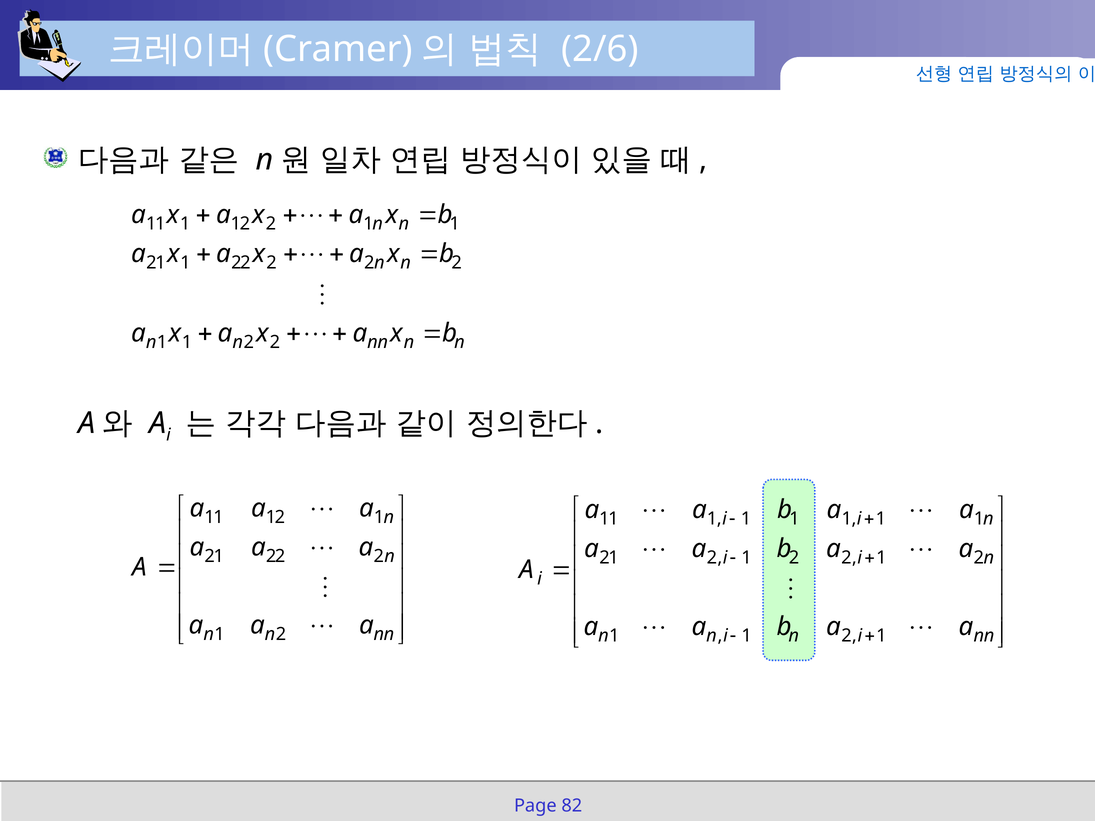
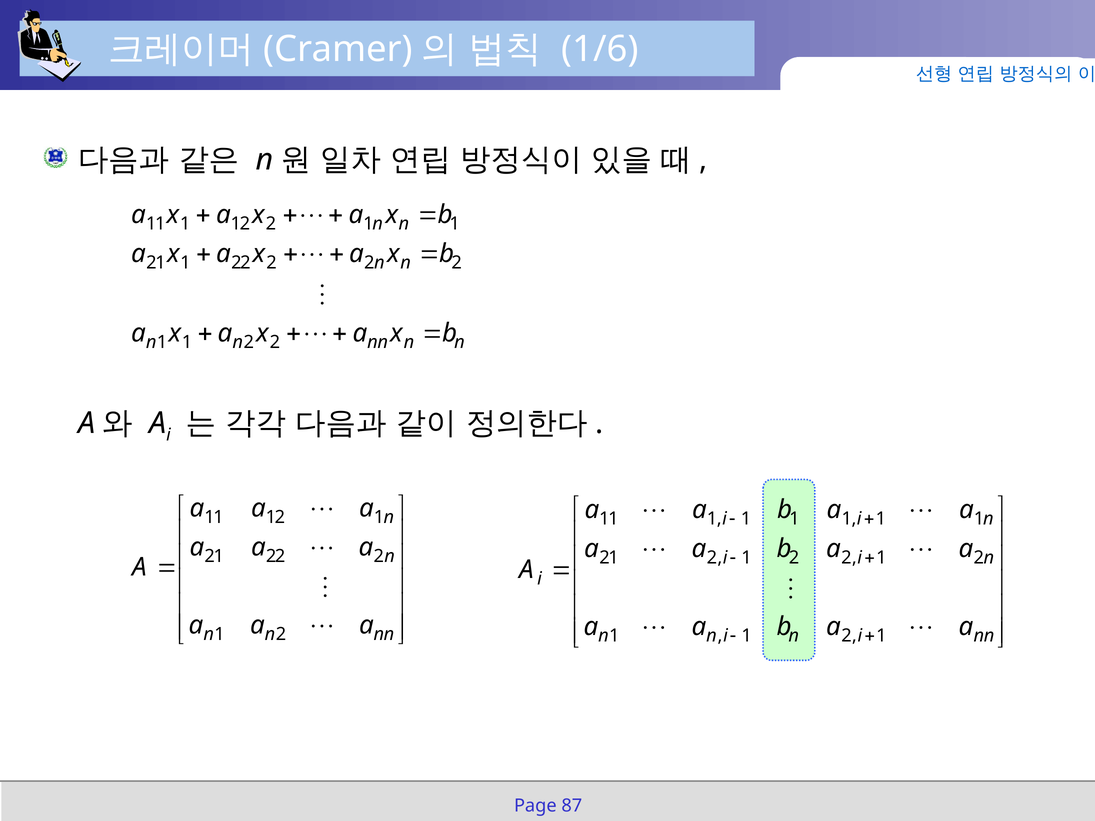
2/6: 2/6 -> 1/6 (600, 49)
82: 82 -> 87 (572, 806)
